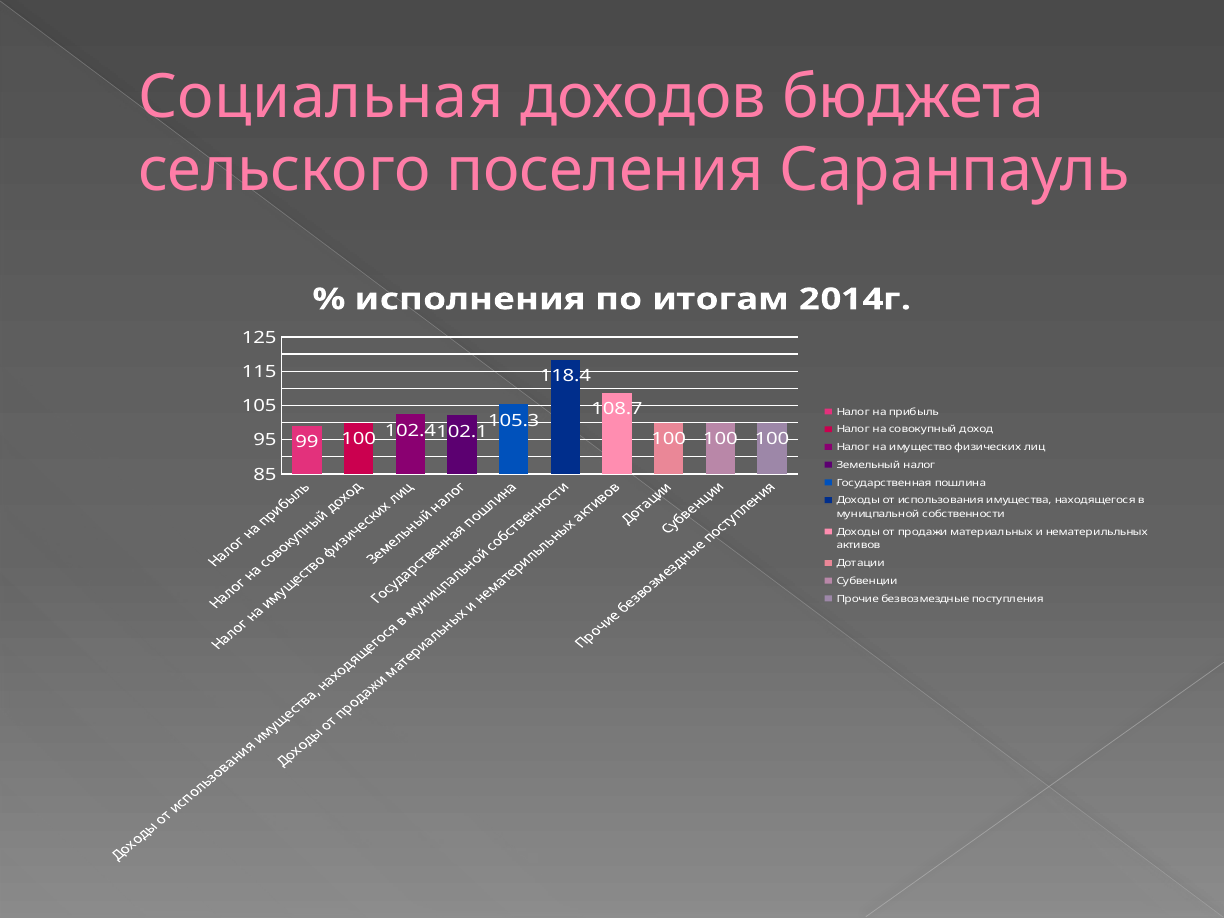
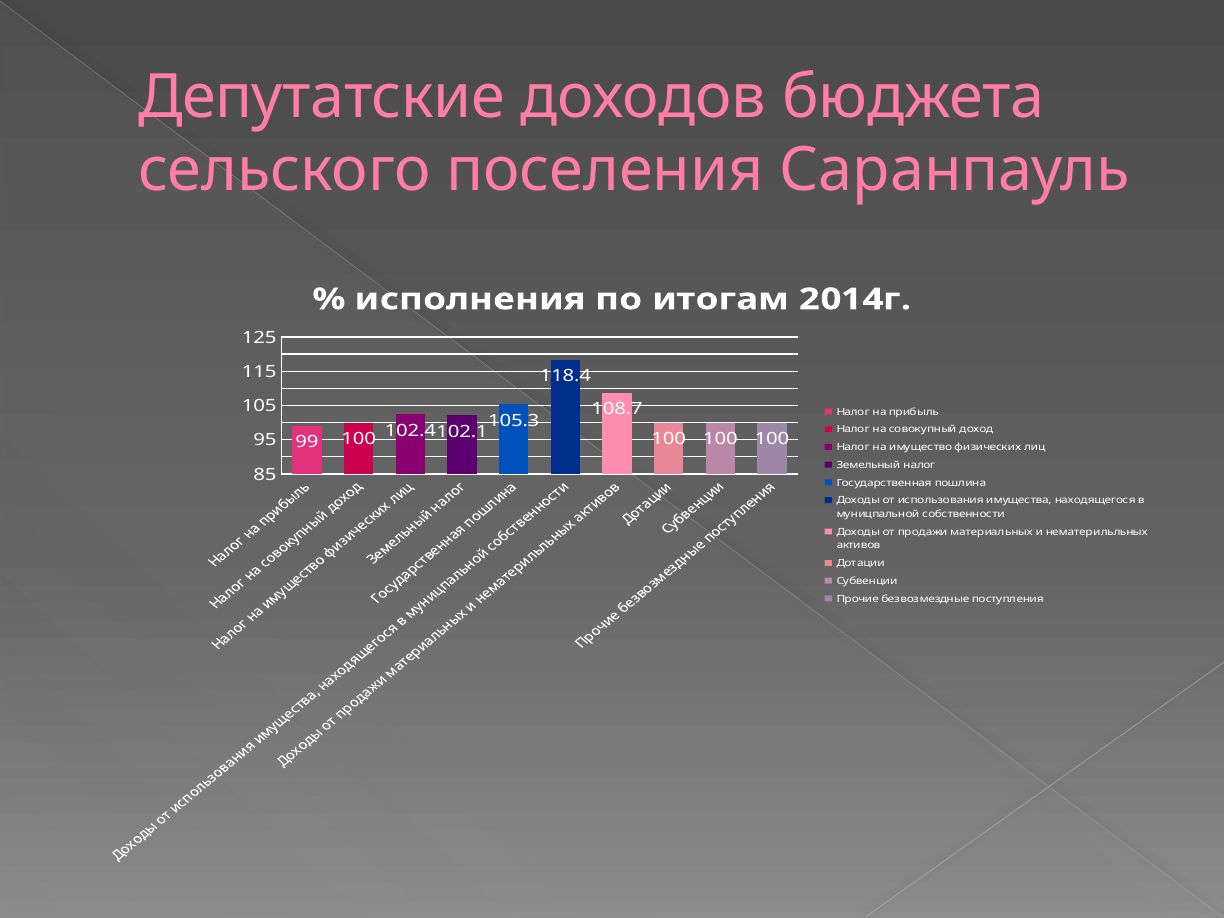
Социальная: Социальная -> Депутатские (321, 97)
